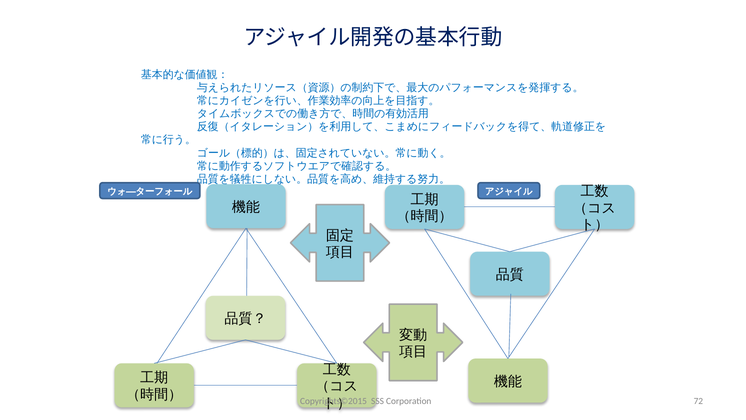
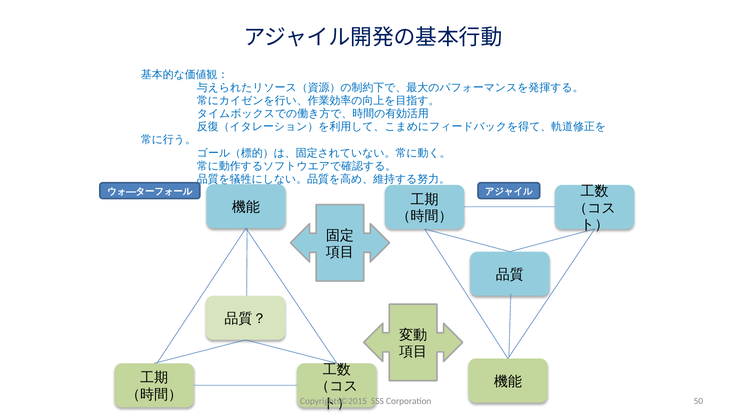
72: 72 -> 50 (698, 401)
